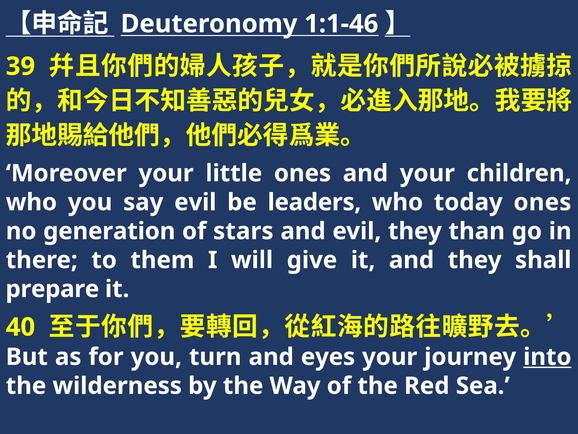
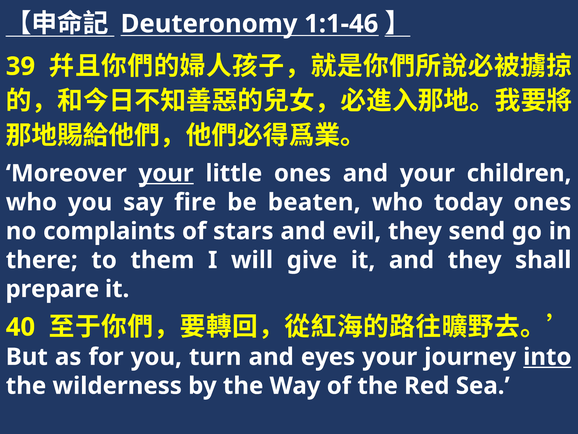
your underline: none -> present (166, 173)
say evil: evil -> fire (195, 202)
leaders: leaders -> beaten (314, 202)
generation: generation -> complaints (109, 231)
than: than -> send (477, 231)
